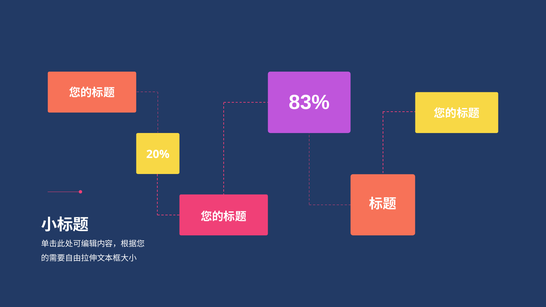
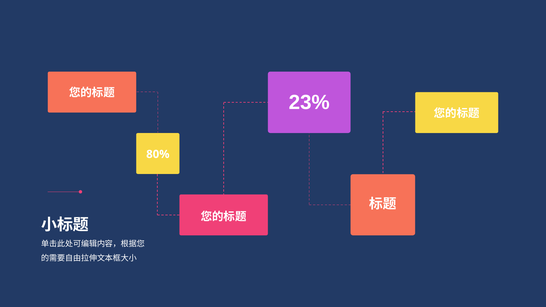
83%: 83% -> 23% (309, 102)
20%: 20% -> 80% (158, 154)
